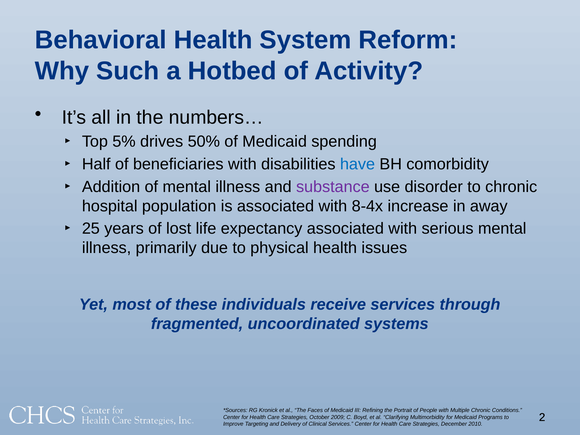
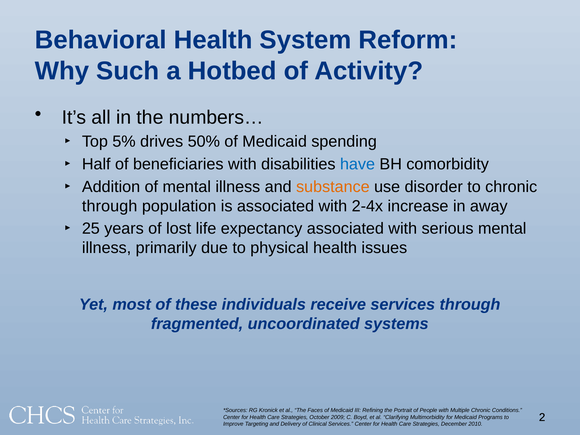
substance colour: purple -> orange (333, 187)
hospital: hospital -> through (110, 206)
8-4x: 8-4x -> 2-4x (367, 206)
